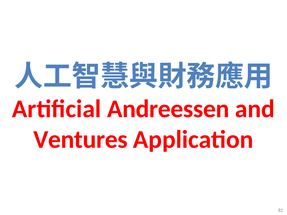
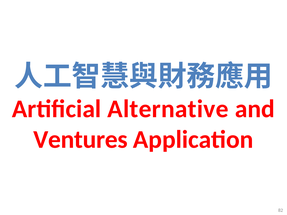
Andreessen: Andreessen -> Alternative (168, 109)
